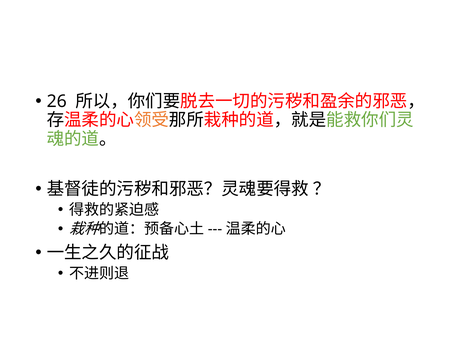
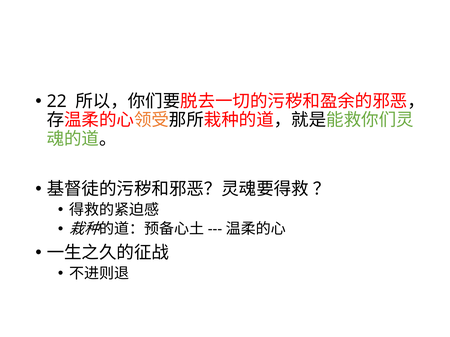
26: 26 -> 22 (57, 101)
